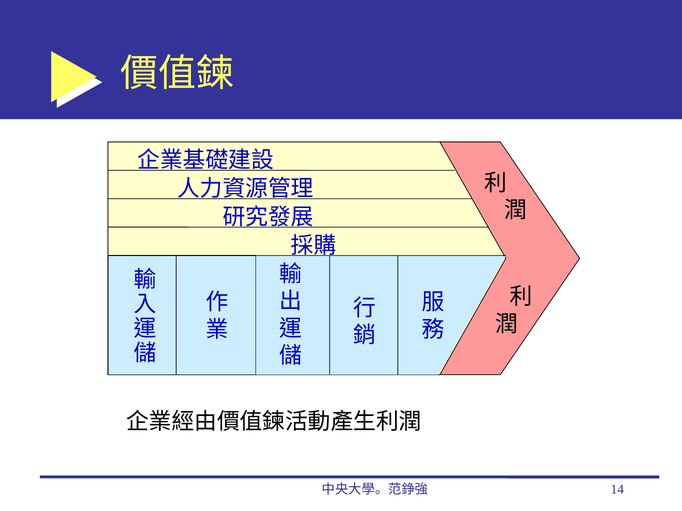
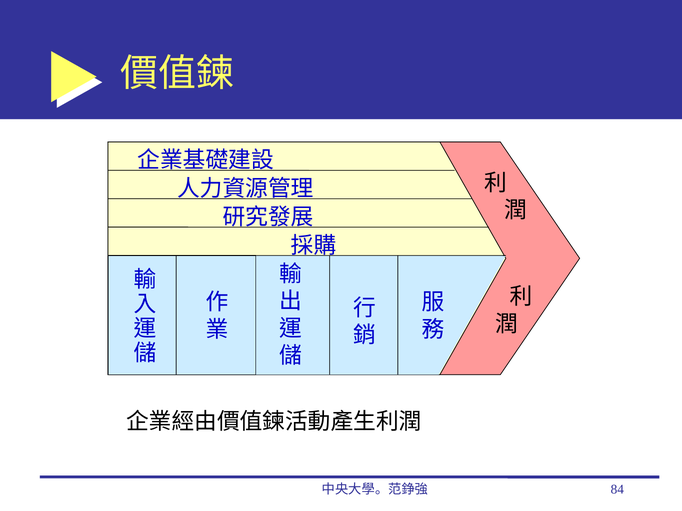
14: 14 -> 84 (617, 490)
